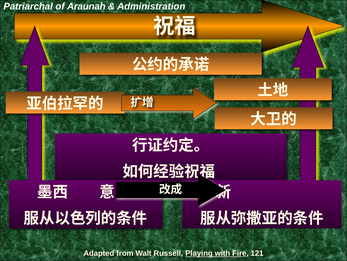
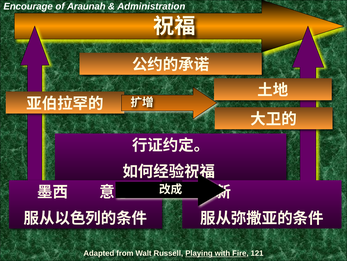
Patriarchal: Patriarchal -> Encourage (28, 6)
